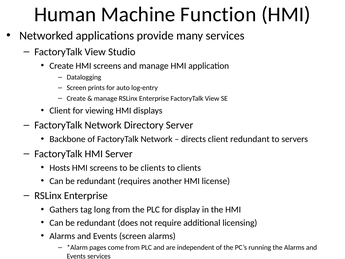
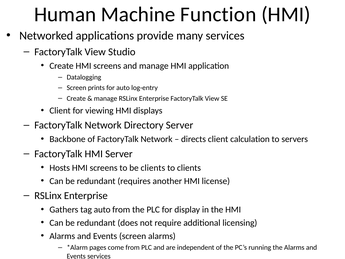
client redundant: redundant -> calculation (250, 139)
tag long: long -> auto (102, 209)
